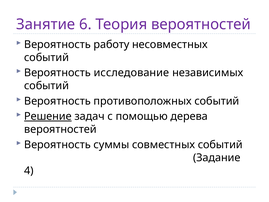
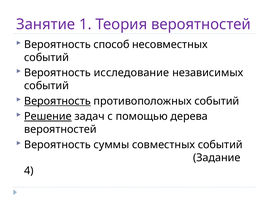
6: 6 -> 1 (85, 24)
работу: работу -> способ (112, 44)
Вероятность underline: none -> present (57, 101)
